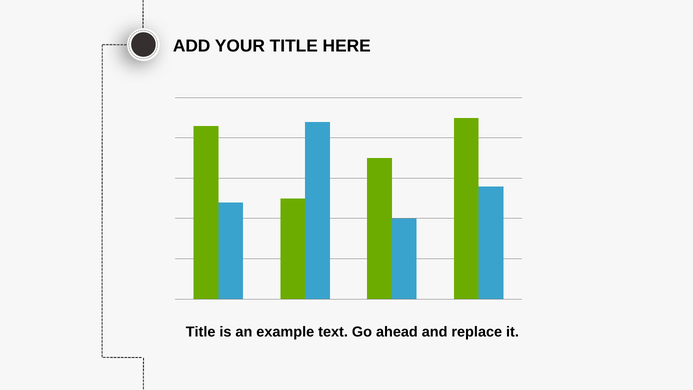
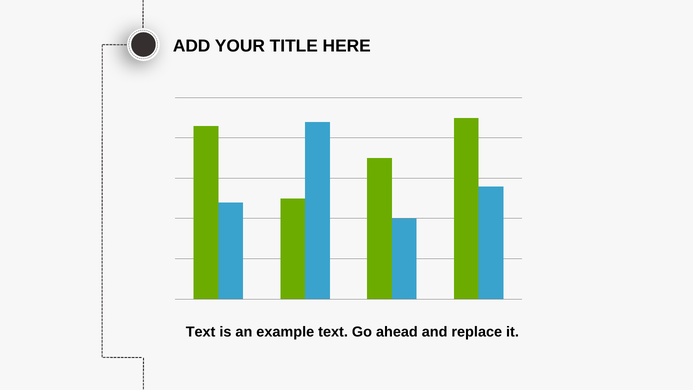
Title: Title -> Text (201, 332)
